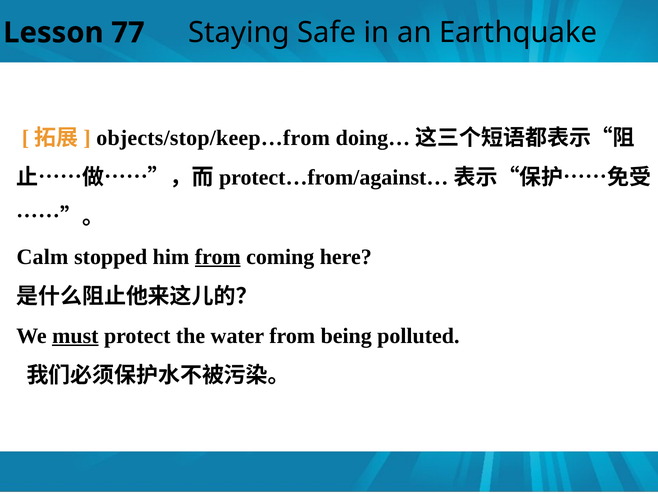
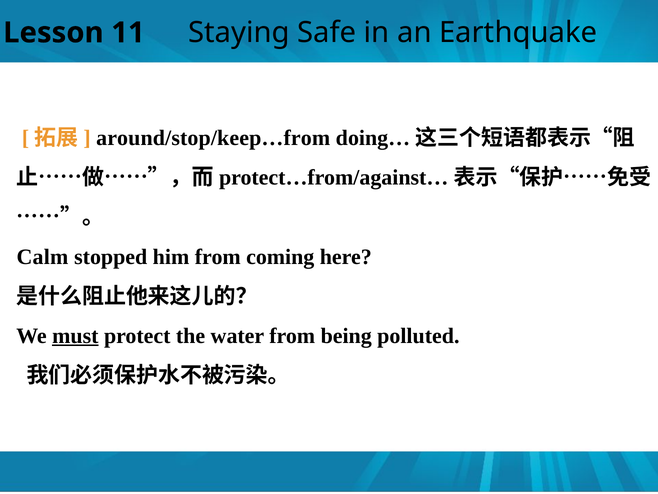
77: 77 -> 11 (128, 33)
objects/stop/keep…from: objects/stop/keep…from -> around/stop/keep…from (213, 138)
from underline: present -> none (218, 257)
